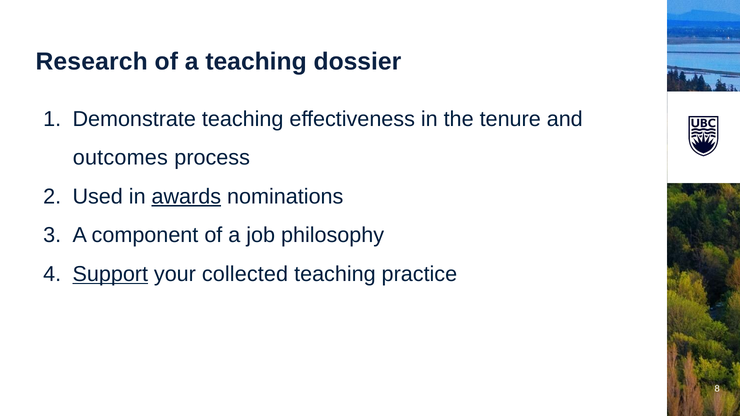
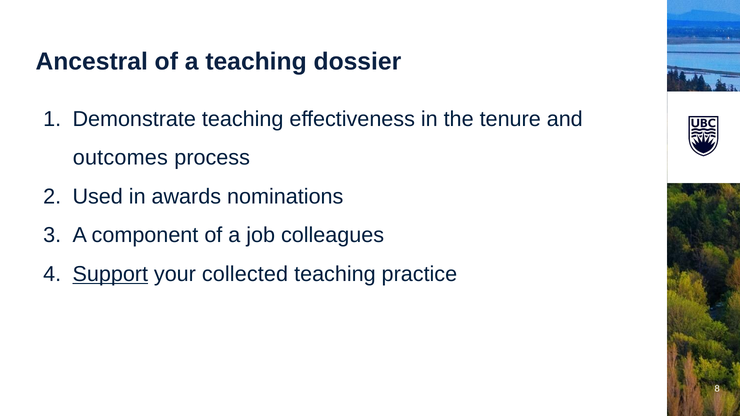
Research: Research -> Ancestral (92, 62)
awards underline: present -> none (186, 197)
philosophy: philosophy -> colleagues (333, 236)
